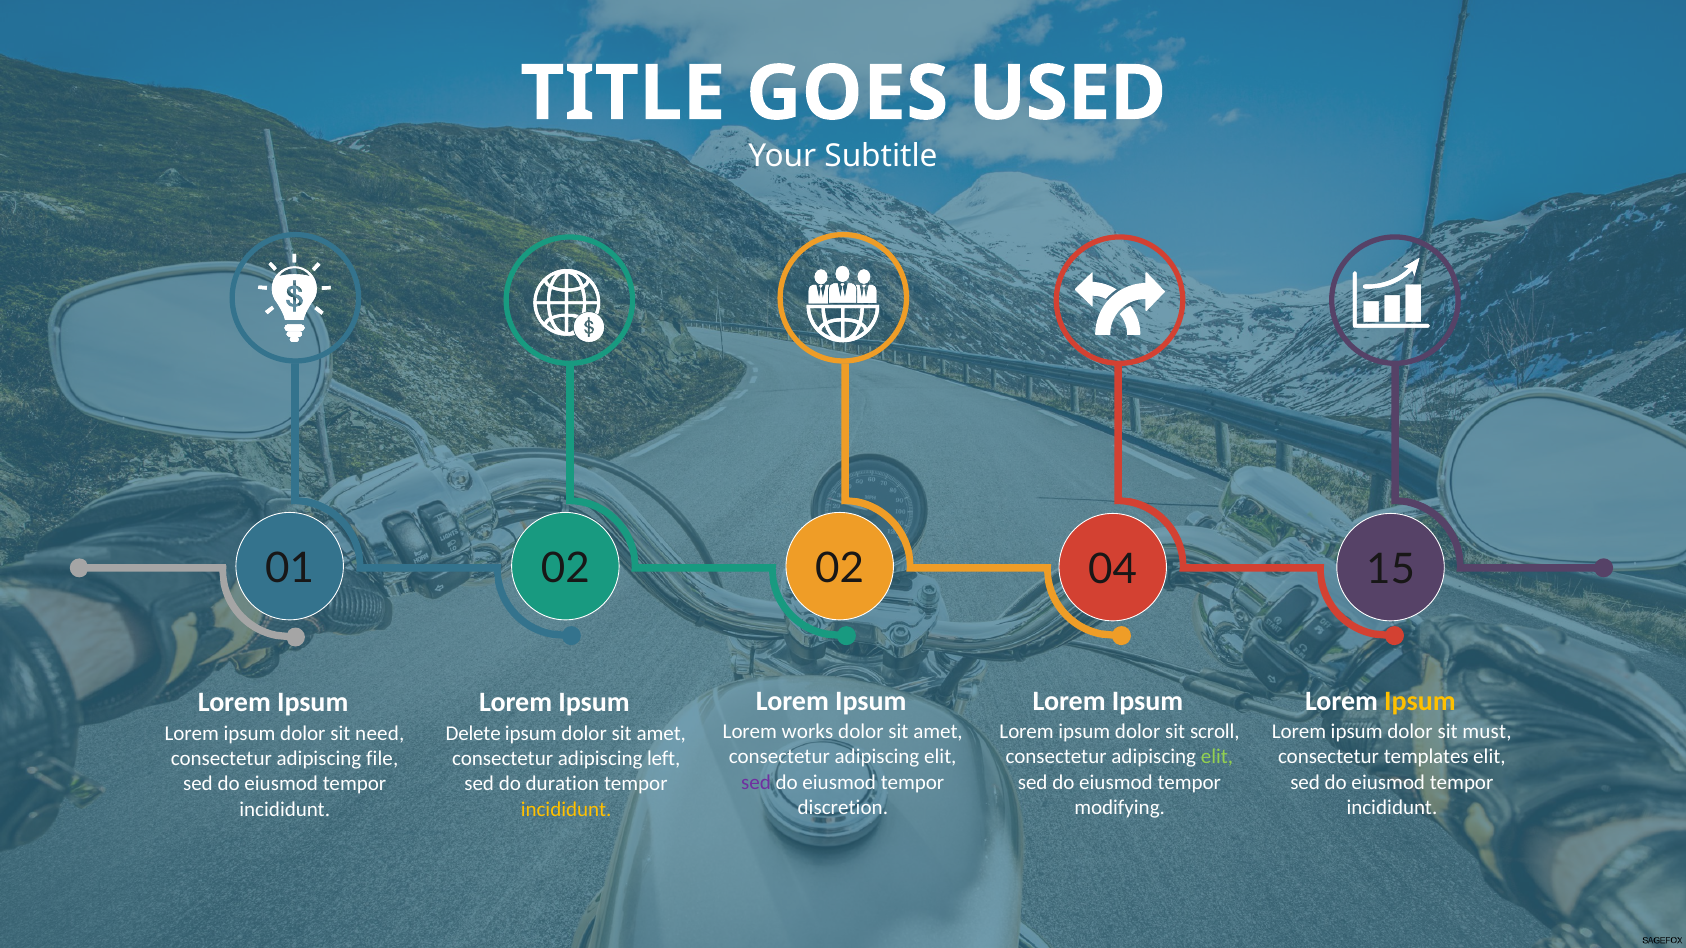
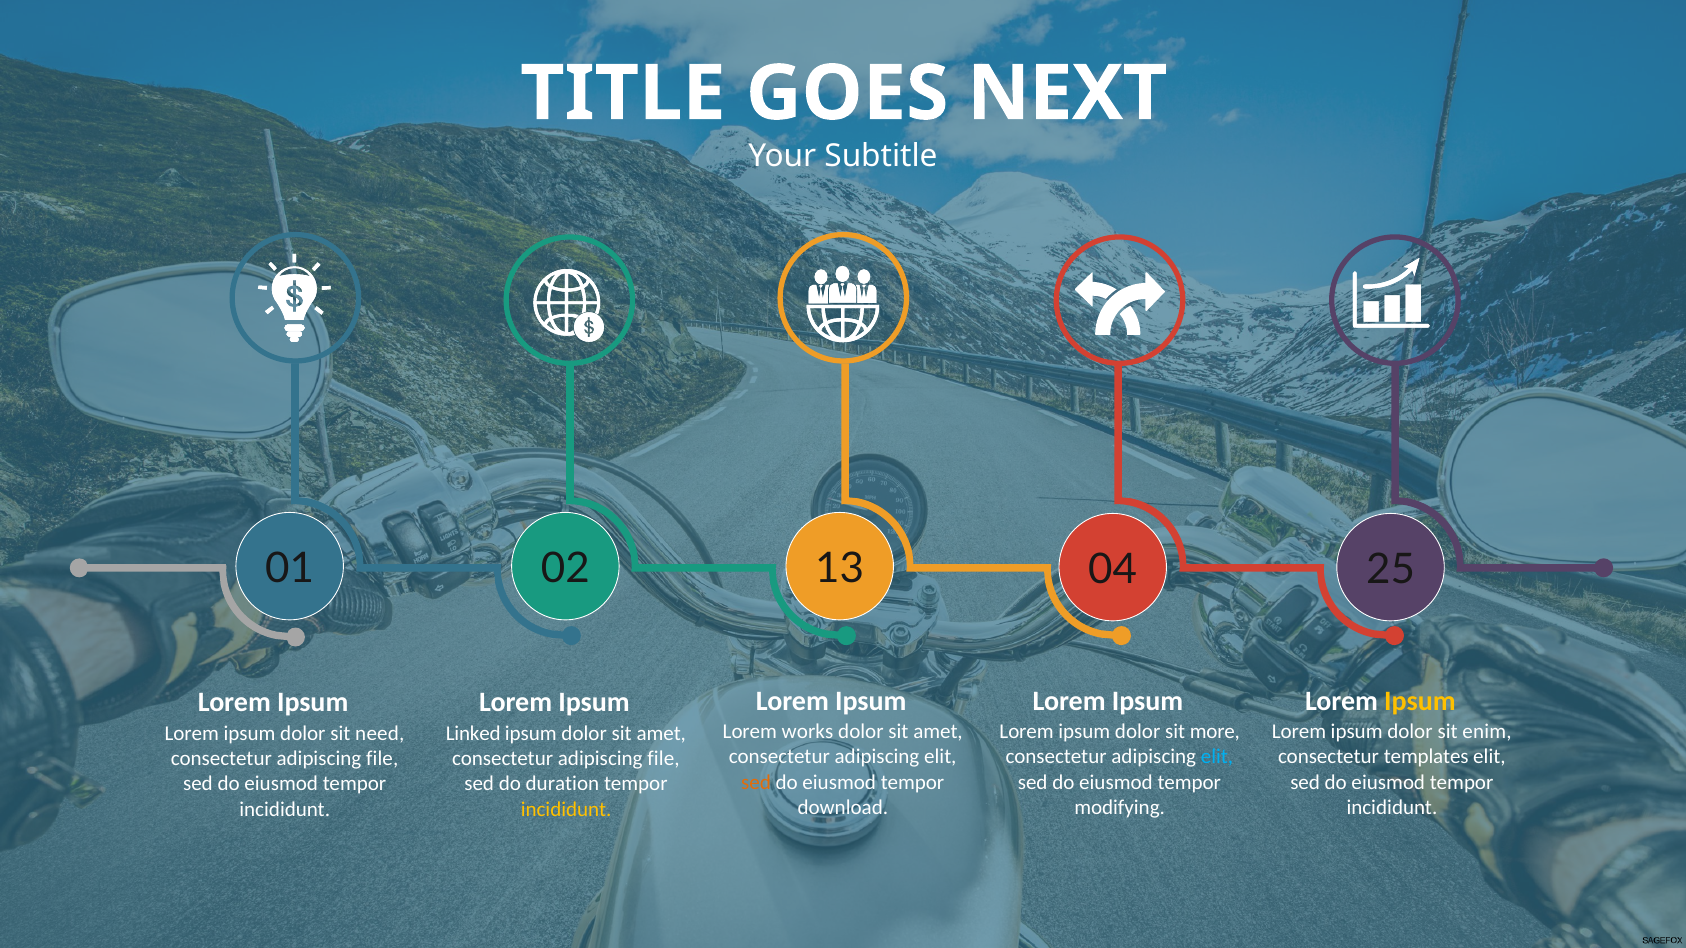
USED: USED -> NEXT (1067, 94)
02 02: 02 -> 13 (840, 569)
15: 15 -> 25 (1391, 570)
scroll: scroll -> more (1215, 732)
must: must -> enim (1487, 732)
Delete: Delete -> Linked (473, 734)
elit colour: light green -> light blue (1217, 757)
left: left -> file (664, 759)
sed colour: purple -> orange (756, 782)
discretion: discretion -> download (843, 808)
